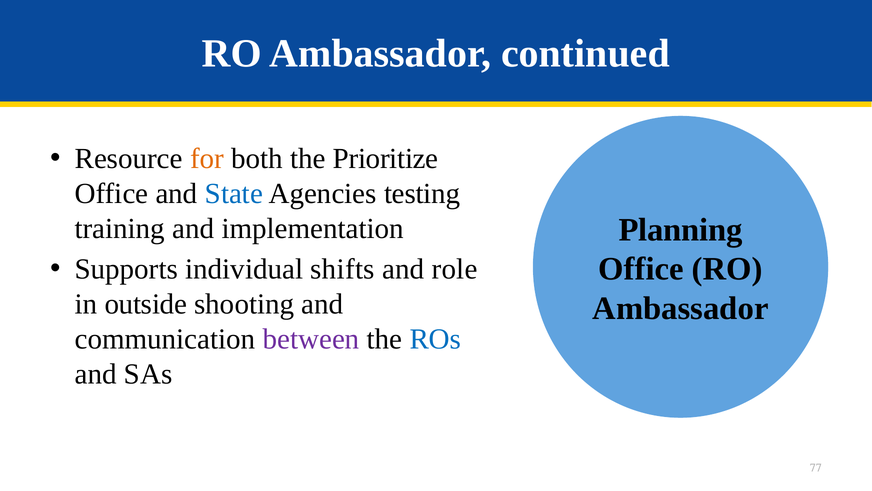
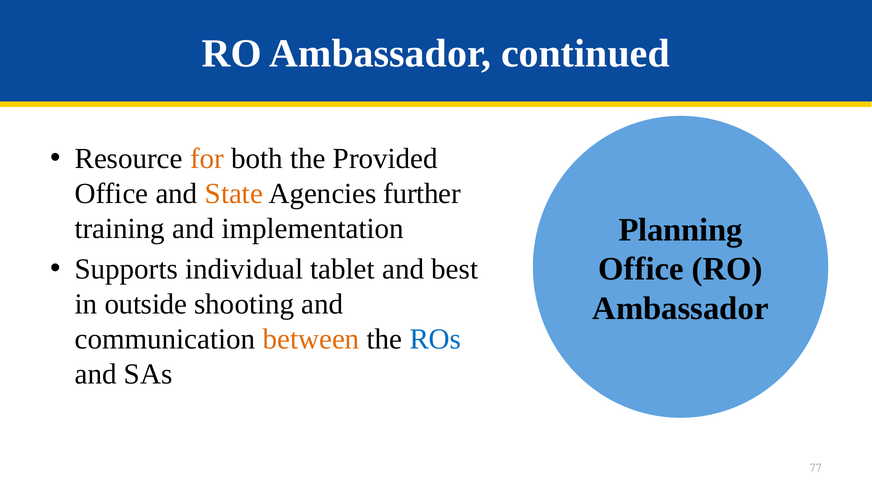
Prioritize: Prioritize -> Provided (385, 158)
State colour: blue -> orange (234, 193)
testing: testing -> further (422, 193)
shifts: shifts -> tablet (343, 269)
role: role -> best (455, 269)
between colour: purple -> orange (311, 339)
